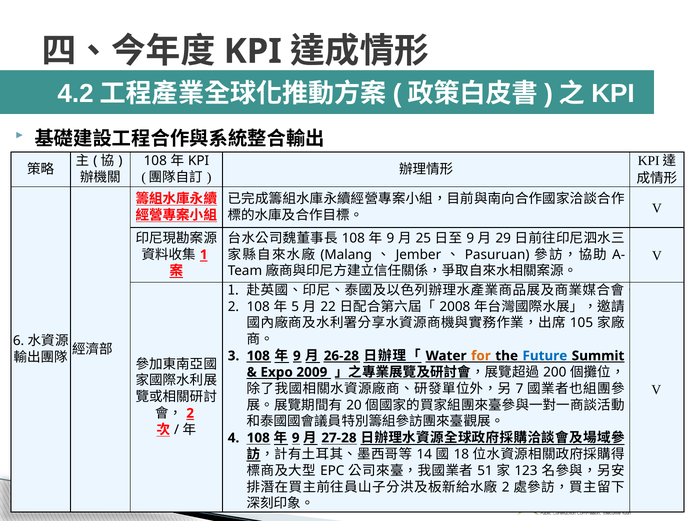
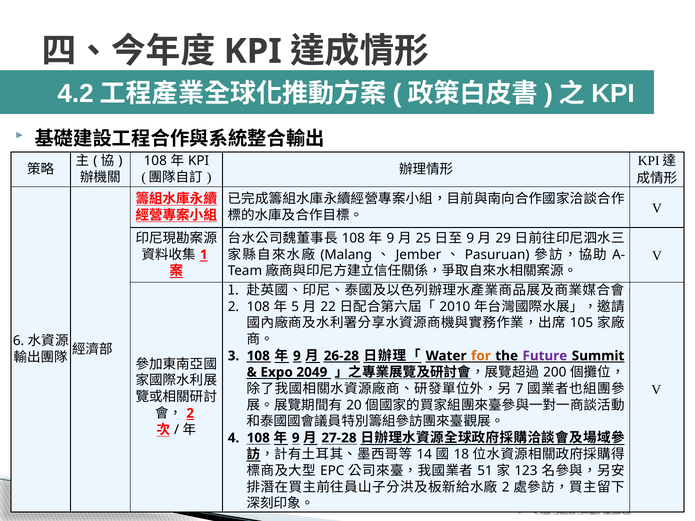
2008: 2008 -> 2010 (455, 307)
Future colour: blue -> purple (545, 356)
2009: 2009 -> 2049 (312, 372)
